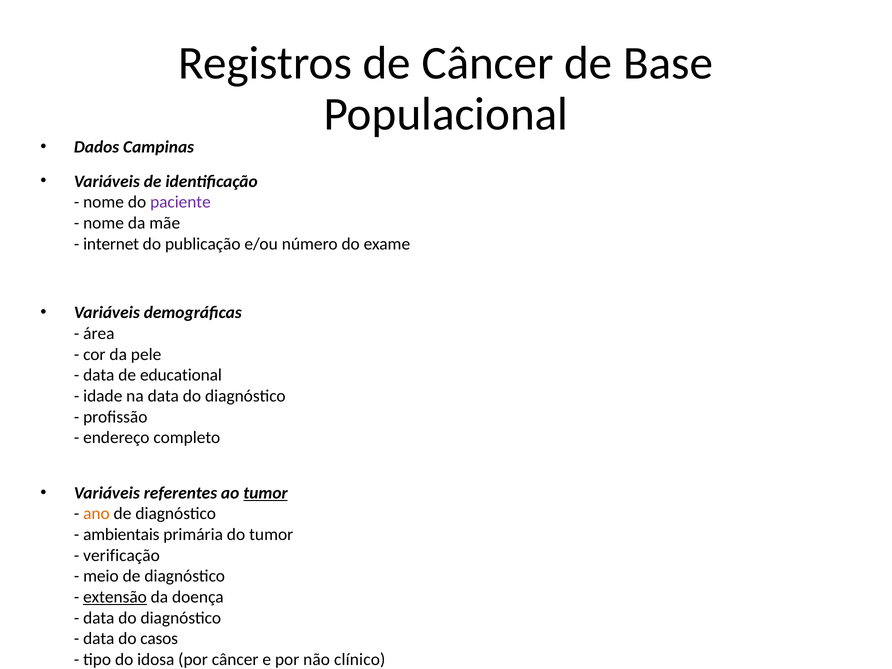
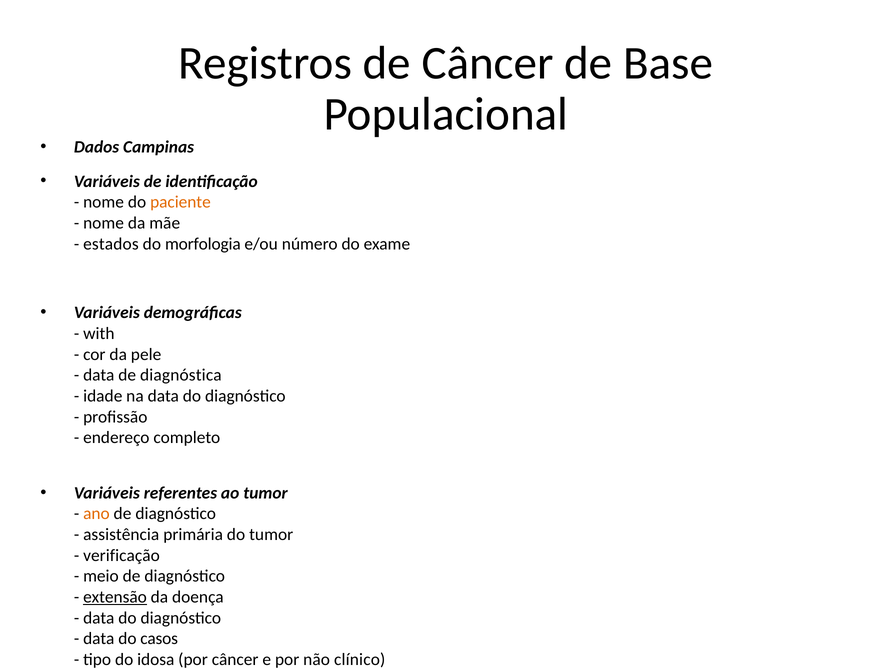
paciente colour: purple -> orange (180, 202)
internet: internet -> estados (111, 244)
publicação: publicação -> morfologia (203, 244)
área: área -> with (99, 334)
educational: educational -> diagnóstica (181, 375)
tumor underline: present -> none (265, 493)
ambientais: ambientais -> assistência (121, 535)
